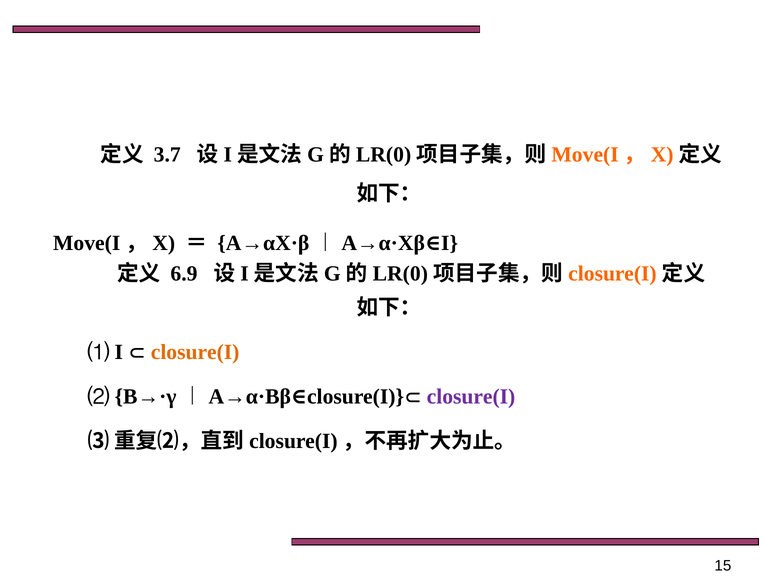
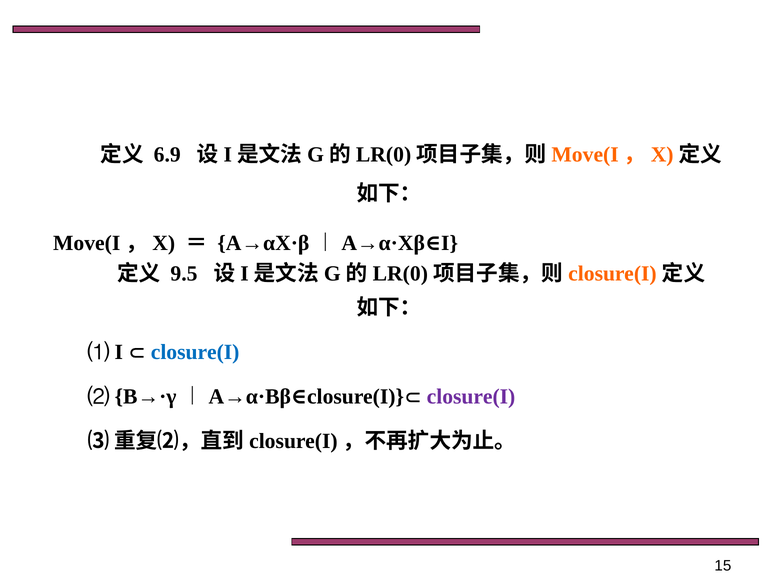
3.7: 3.7 -> 6.9 (167, 154)
6.9: 6.9 -> 9.5 (184, 274)
closure(I colour: orange -> blue (195, 352)
